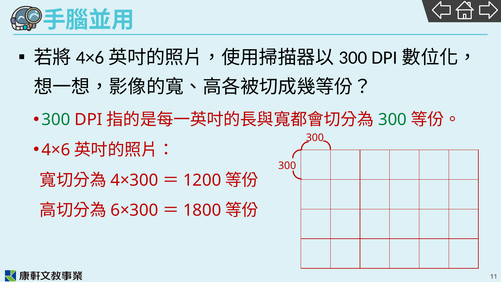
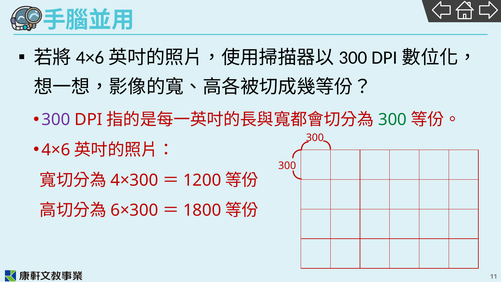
300 colour: green -> purple (56, 120)
